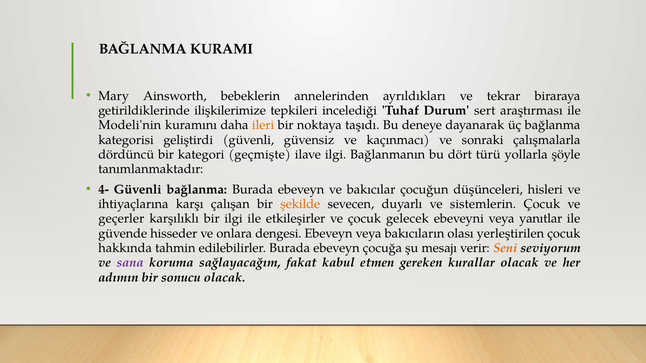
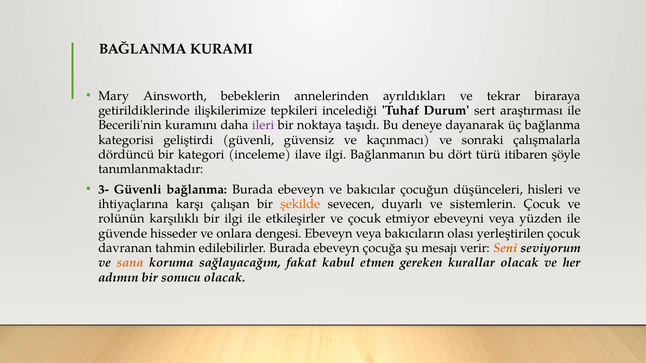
Modeli'nin: Modeli'nin -> Becerili'nin (130, 125)
ileri colour: orange -> purple (263, 125)
geçmişte: geçmişte -> inceleme (260, 155)
yollarla: yollarla -> itibaren (526, 155)
4-: 4- -> 3- (104, 190)
geçerler: geçerler -> rolünün (121, 219)
gelecek: gelecek -> etmiyor (408, 219)
yanıtlar: yanıtlar -> yüzden (541, 219)
hakkında: hakkında -> davranan (125, 248)
sana colour: purple -> orange (130, 263)
